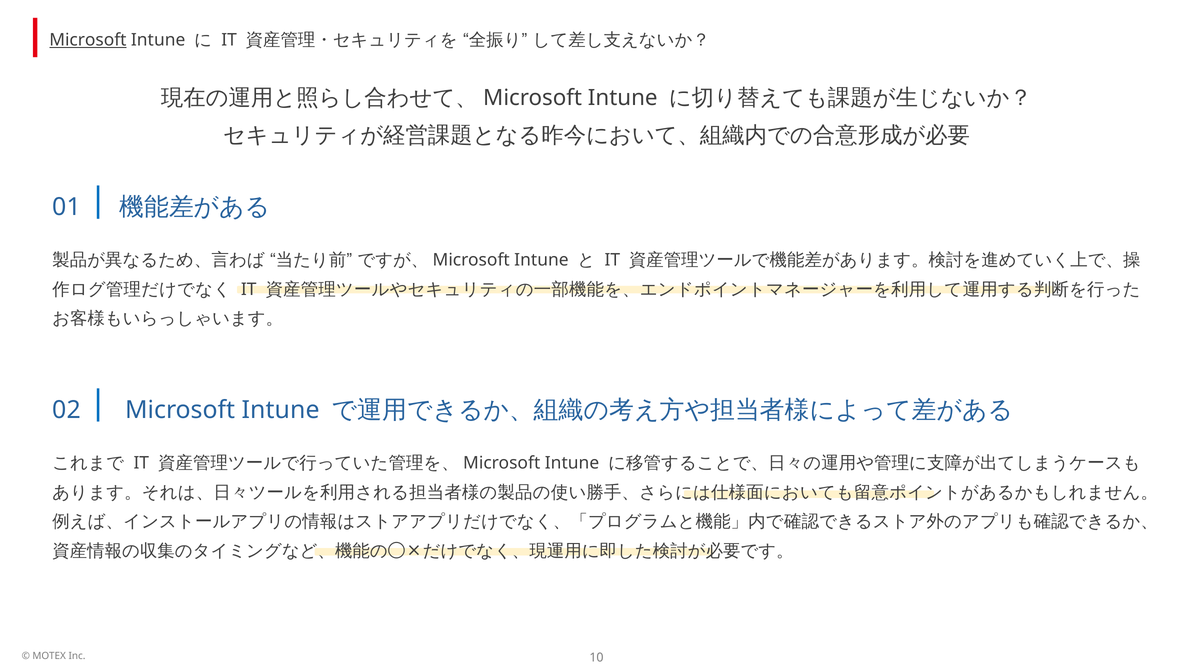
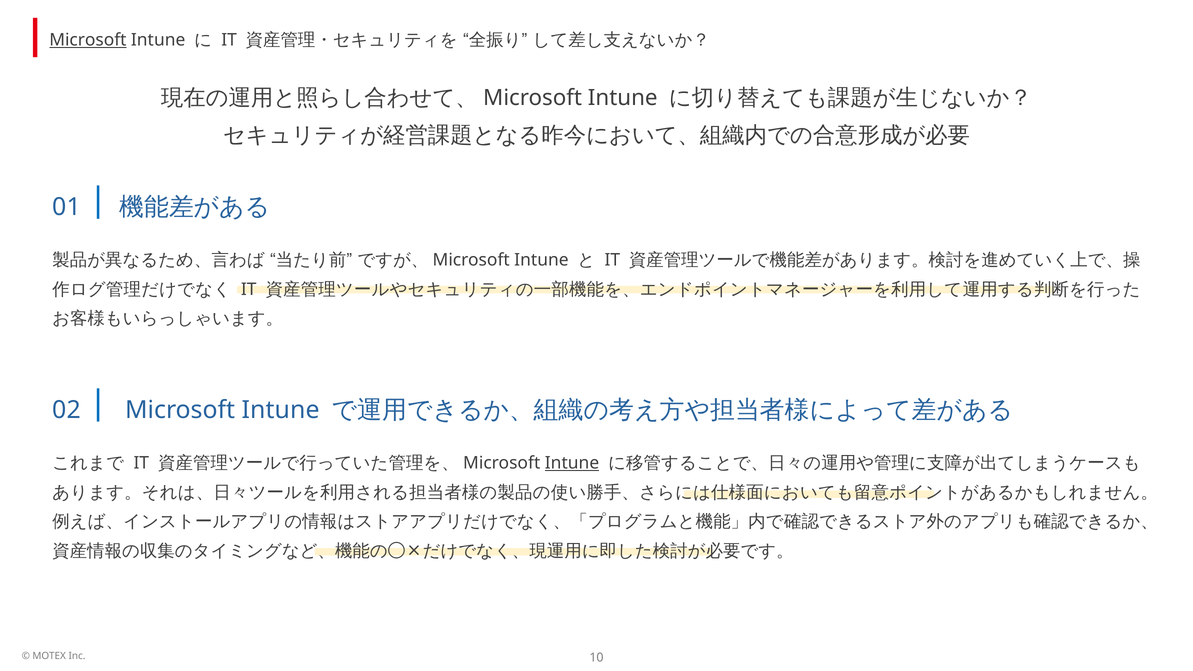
Intune underline: none -> present (572, 463)
